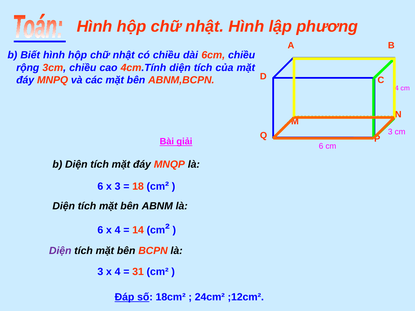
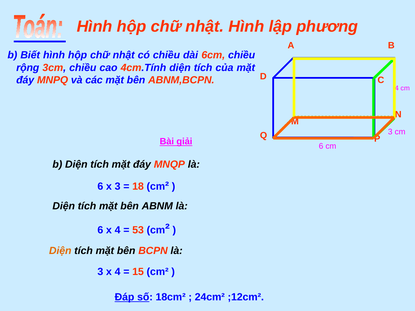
14: 14 -> 53 (138, 230)
Diện colour: purple -> orange (60, 251)
31: 31 -> 15 (138, 272)
